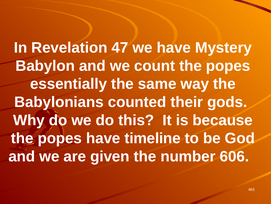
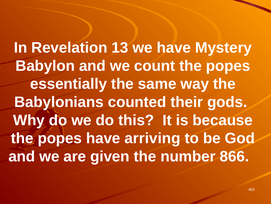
47: 47 -> 13 (120, 48)
timeline: timeline -> arriving (152, 138)
606: 606 -> 866 (234, 156)
